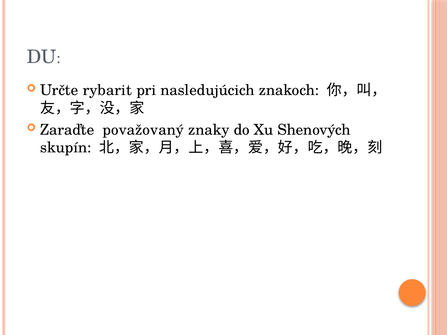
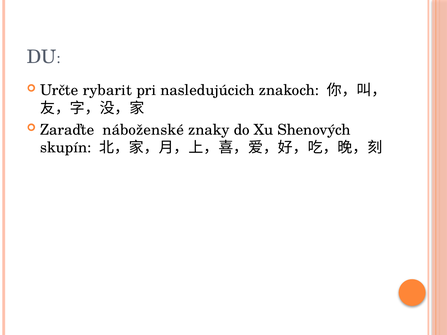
považovaný: považovaný -> náboženské (143, 130)
